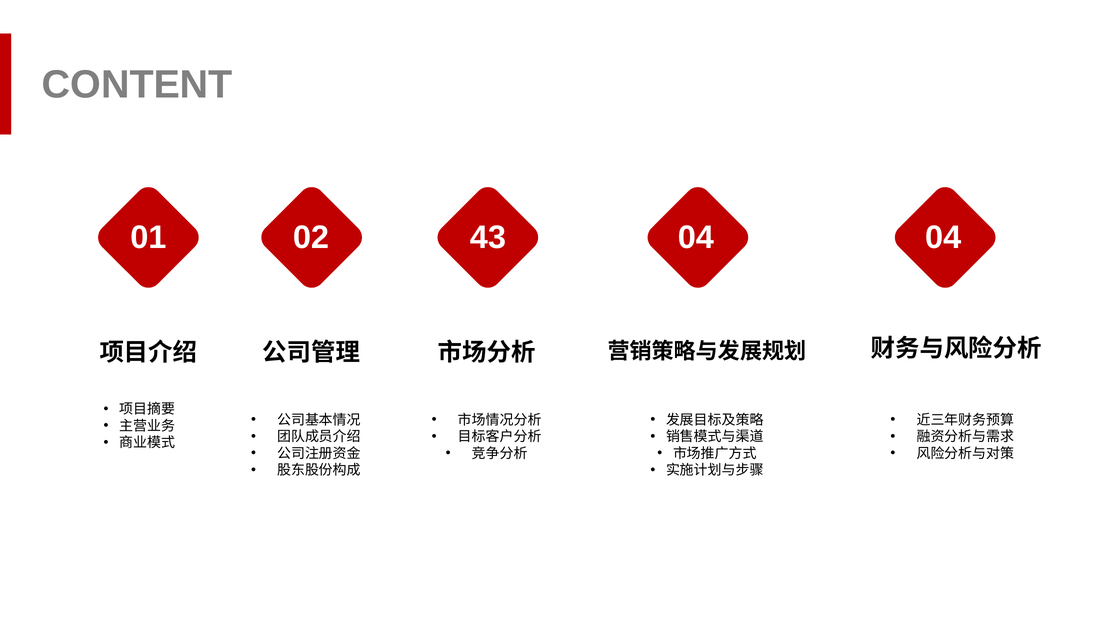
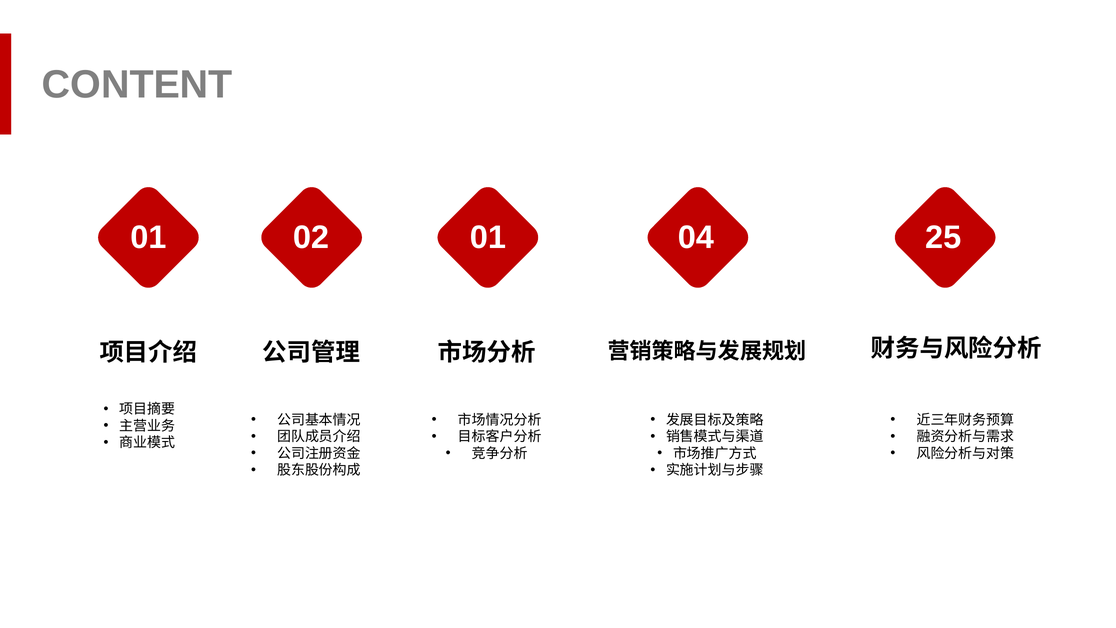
02 43: 43 -> 01 (488, 237)
04 04: 04 -> 25 (943, 237)
